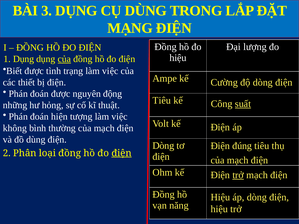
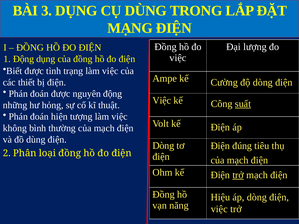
hiệu: hiệu -> việc (178, 58)
1 Dụng: Dụng -> Động (24, 59)
của underline: present -> none (64, 59)
Tiêu: Tiêu -> Việc (162, 100)
điện underline: present -> none (122, 153)
hiệu: hiệu -> việc (219, 209)
